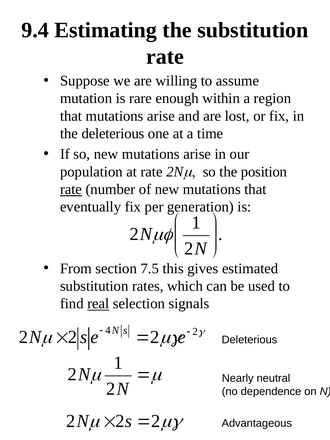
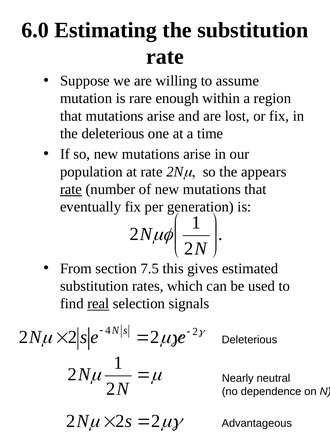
9.4: 9.4 -> 6.0 (35, 30)
position: position -> appears (264, 172)
